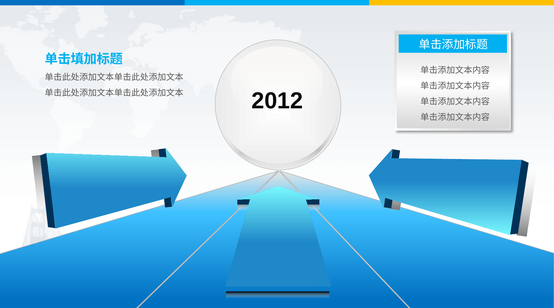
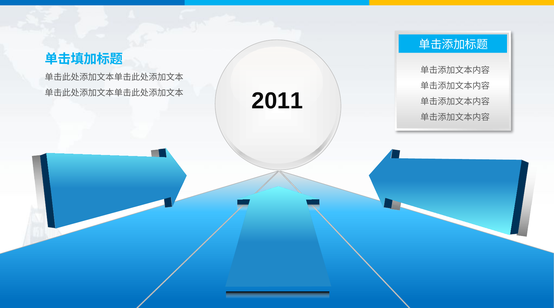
2012: 2012 -> 2011 (277, 101)
